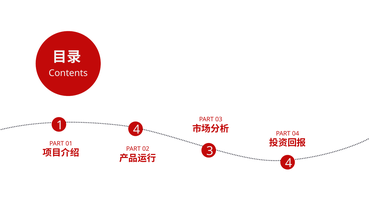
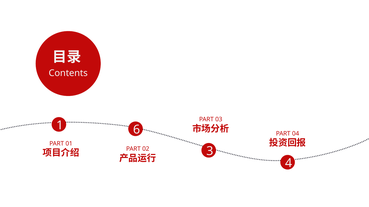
1 4: 4 -> 6 (137, 130)
